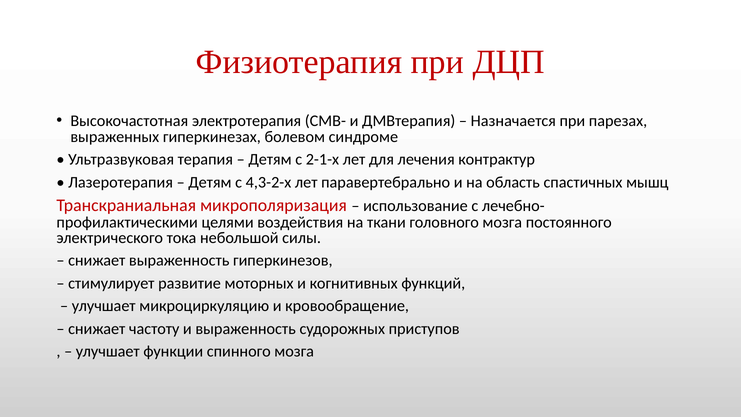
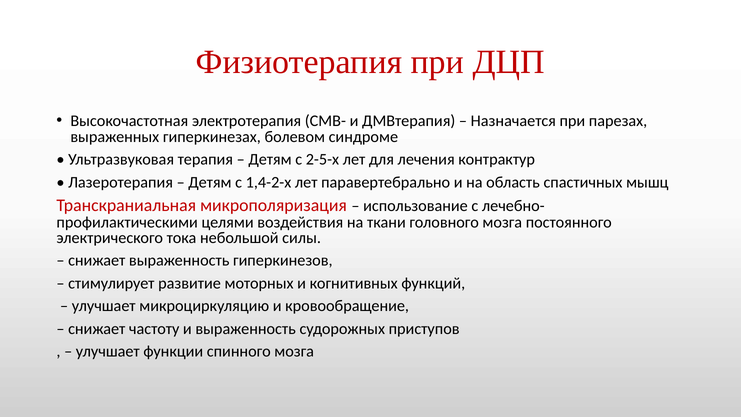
2-1-х: 2-1-х -> 2-5-х (322, 159)
4,3-2-х: 4,3-2-х -> 1,4-2-х (269, 182)
